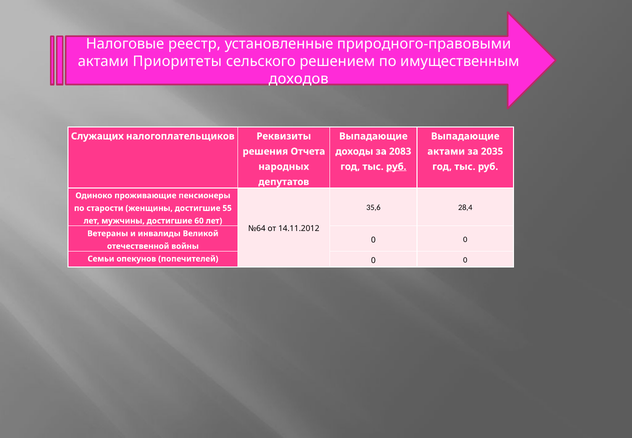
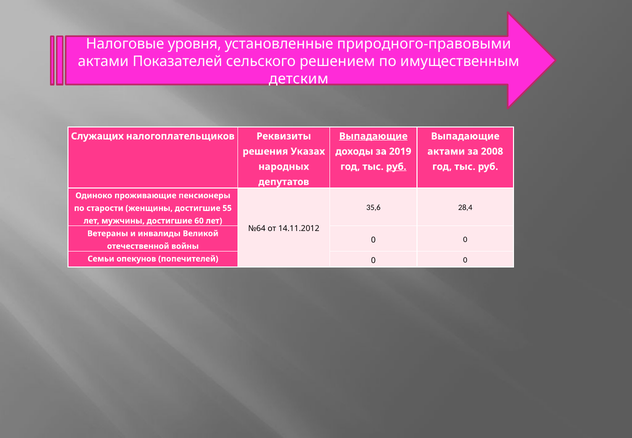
реестр: реестр -> уровня (195, 44)
Приоритеты: Приоритеты -> Показателей (177, 61)
доходов: доходов -> детским (299, 79)
Выпадающие underline: none -> present (373, 136)
Отчета: Отчета -> Указах (308, 151)
2083: 2083 -> 2019 (400, 151)
2035: 2035 -> 2008 (492, 151)
